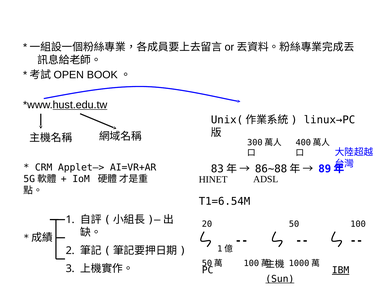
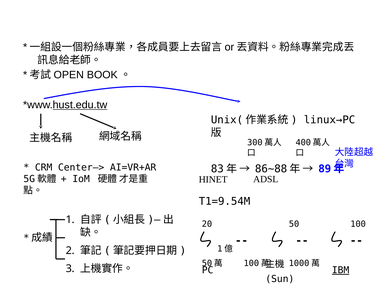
Applet—>: Applet—> -> Center—> (81, 167)
T1=6.54M: T1=6.54M -> T1=9.54M (224, 201)
Sun underline: present -> none (280, 279)
